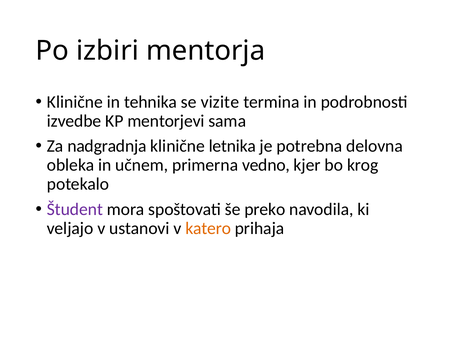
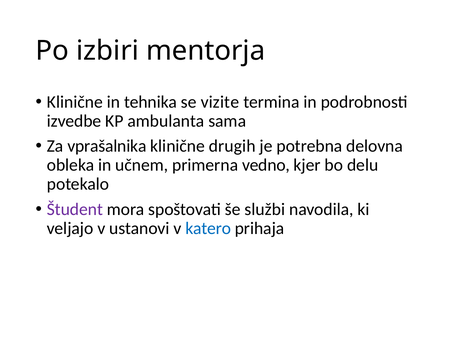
mentorjevi: mentorjevi -> ambulanta (166, 121)
nadgradnja: nadgradnja -> vprašalnika (107, 146)
letnika: letnika -> drugih (232, 146)
krog: krog -> delu (363, 165)
preko: preko -> službi (265, 209)
katero colour: orange -> blue (208, 228)
